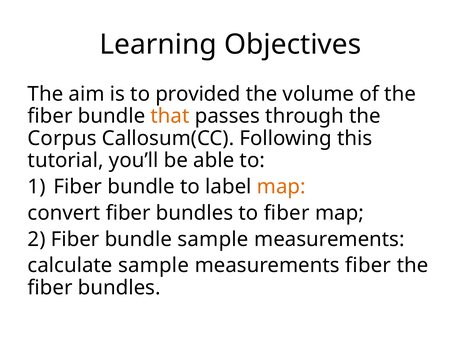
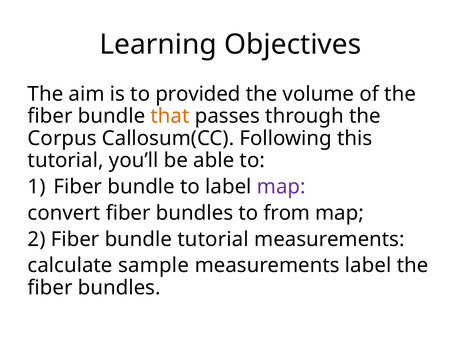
map colour: orange -> purple (281, 187)
to fiber: fiber -> from (287, 213)
bundle sample: sample -> tutorial (213, 239)
measurements fiber: fiber -> label (368, 265)
